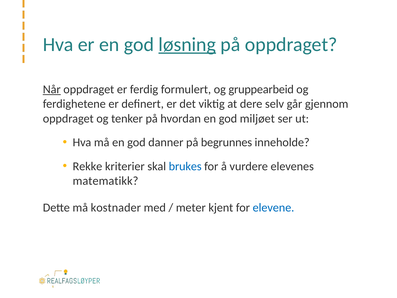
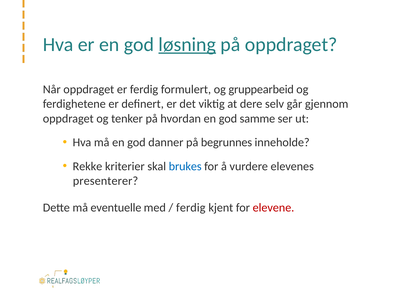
Når underline: present -> none (52, 89)
miljøet: miljøet -> samme (257, 118)
matematikk: matematikk -> presenterer (106, 181)
kostnader: kostnader -> eventuelle (116, 207)
meter: meter -> ferdig (191, 207)
elevene colour: blue -> red (273, 207)
